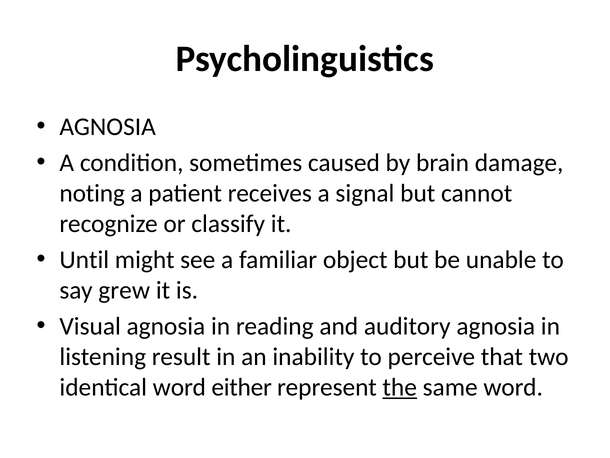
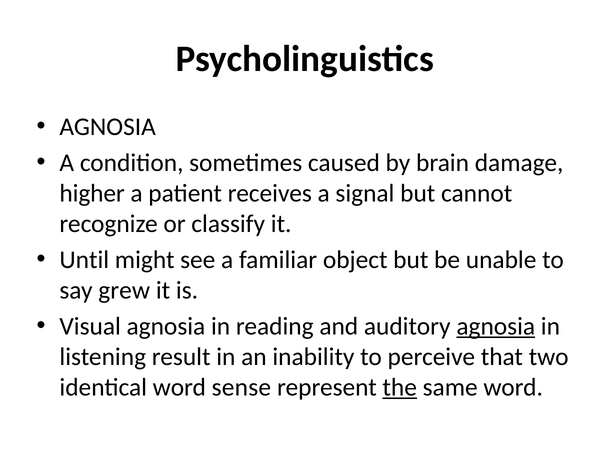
noting: noting -> higher (92, 193)
agnosia underline: none -> present (496, 326)
either: either -> sense (241, 387)
